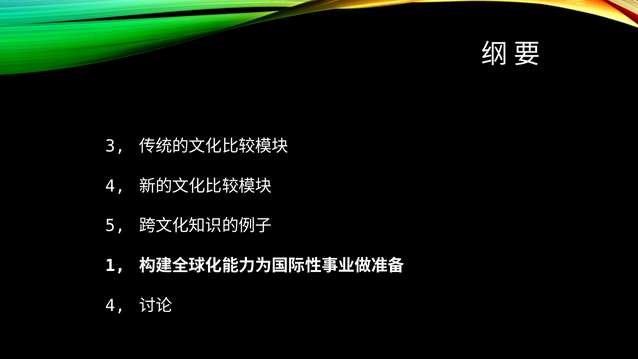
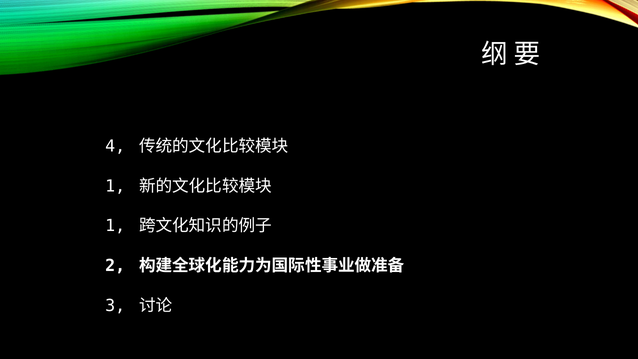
3: 3 -> 4 (115, 146)
4: 4 -> 1 (115, 186)
5: 5 -> 1 (115, 226)
1: 1 -> 2 (115, 266)
4: 4 -> 3 (115, 306)
